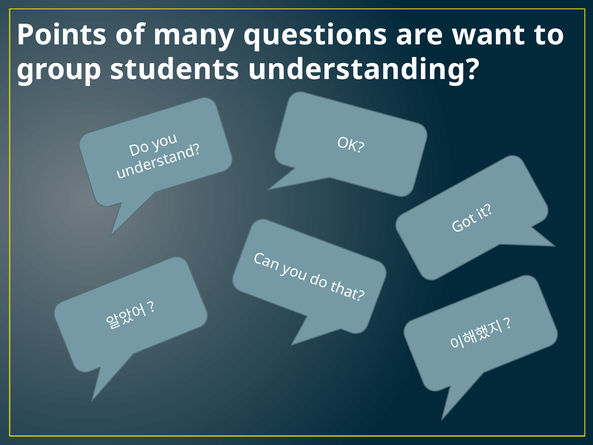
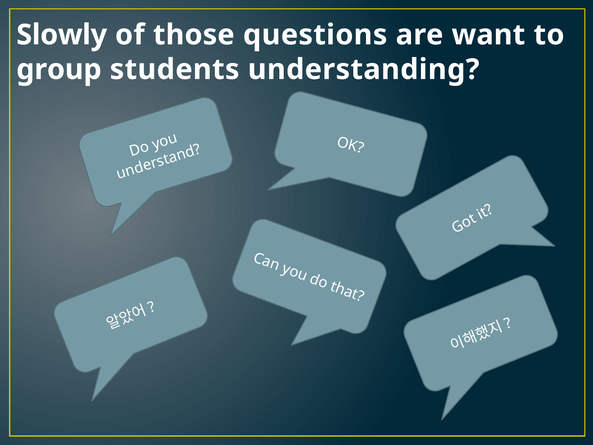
Points: Points -> Slowly (62, 35)
many: many -> those (194, 35)
